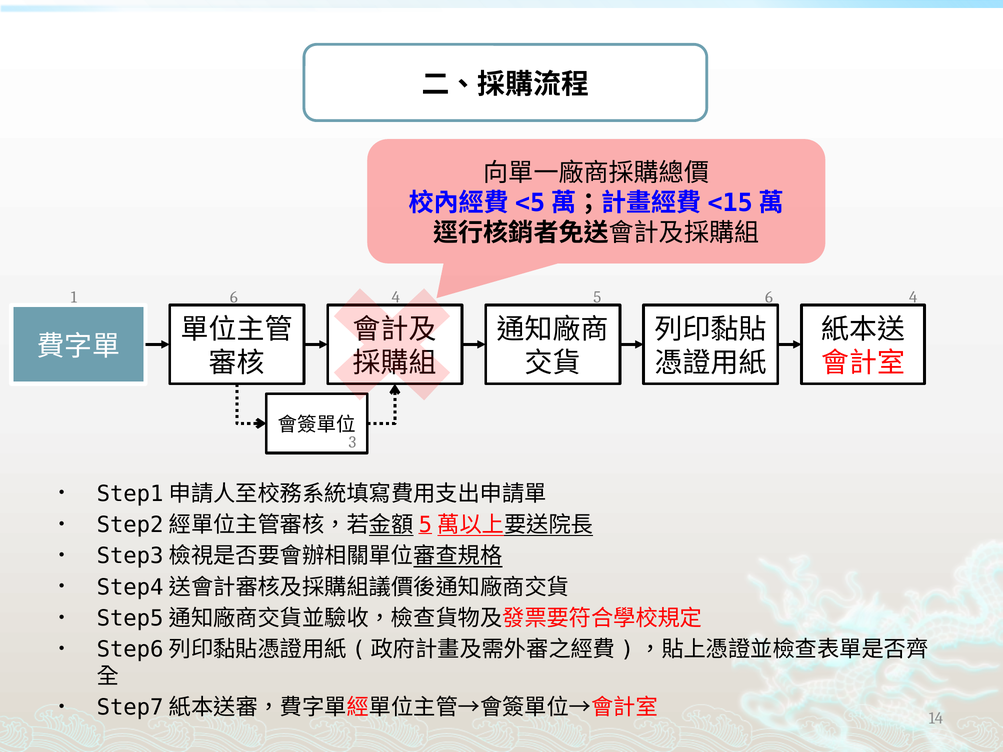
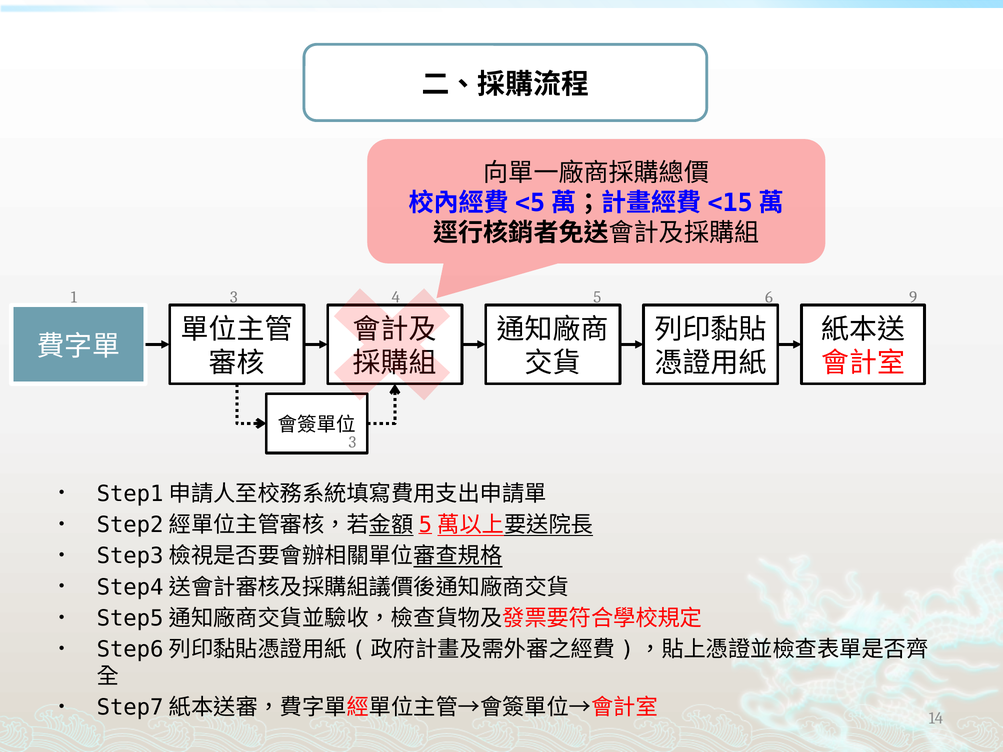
1 6: 6 -> 3 (234, 297)
4: 4 -> 9 (913, 297)
